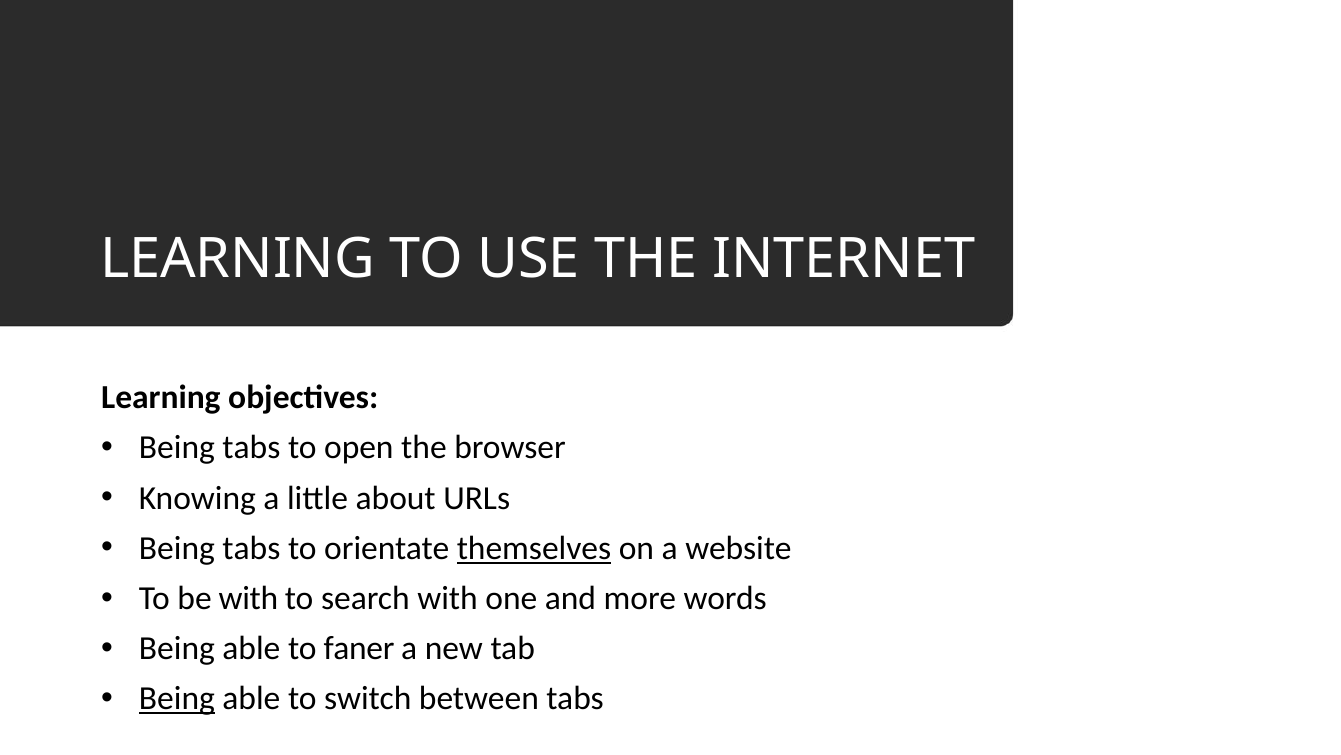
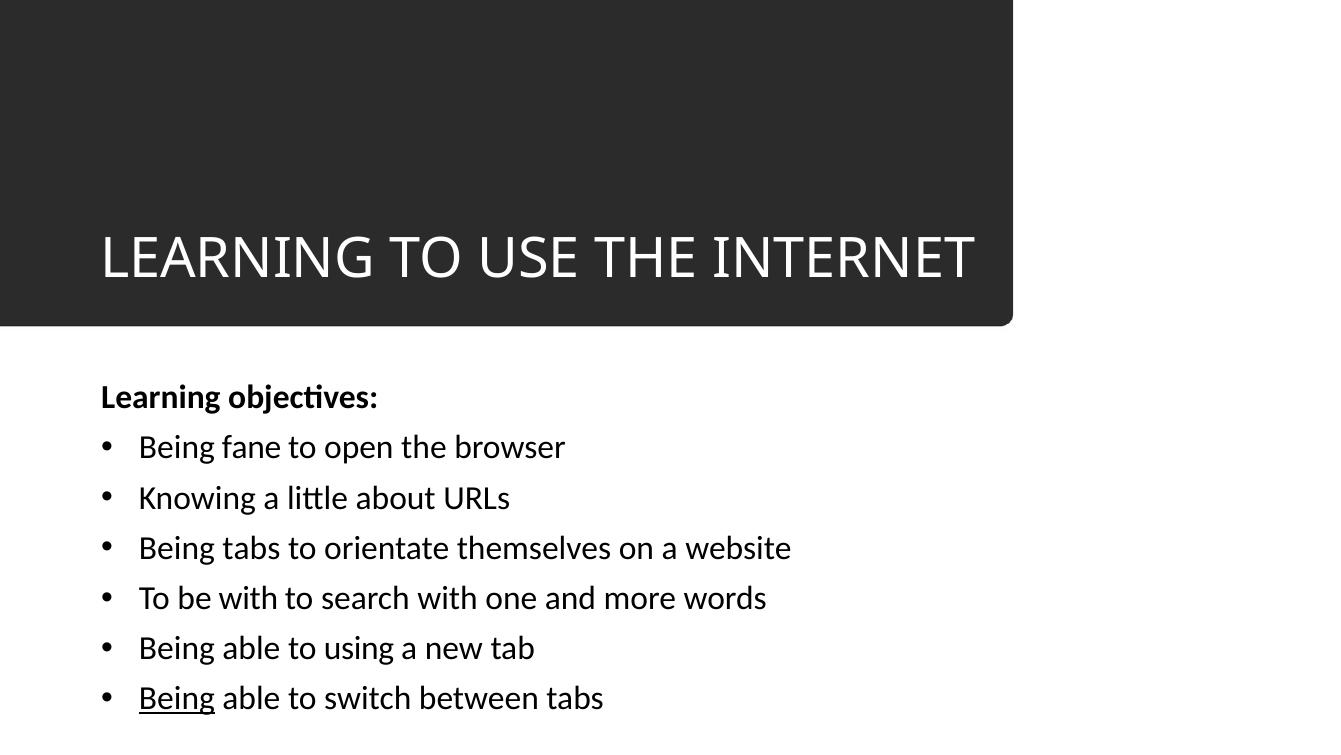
tabs: tabs -> fane (252, 447)
themselves underline: present -> none (534, 548)
faner: faner -> using (359, 648)
